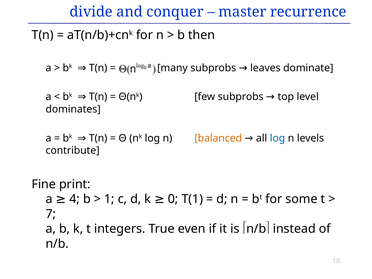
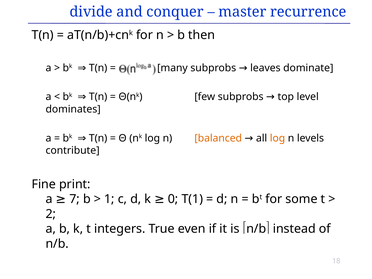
log colour: blue -> orange (278, 138)
4: 4 -> 7 (75, 199)
7: 7 -> 2 (51, 214)
